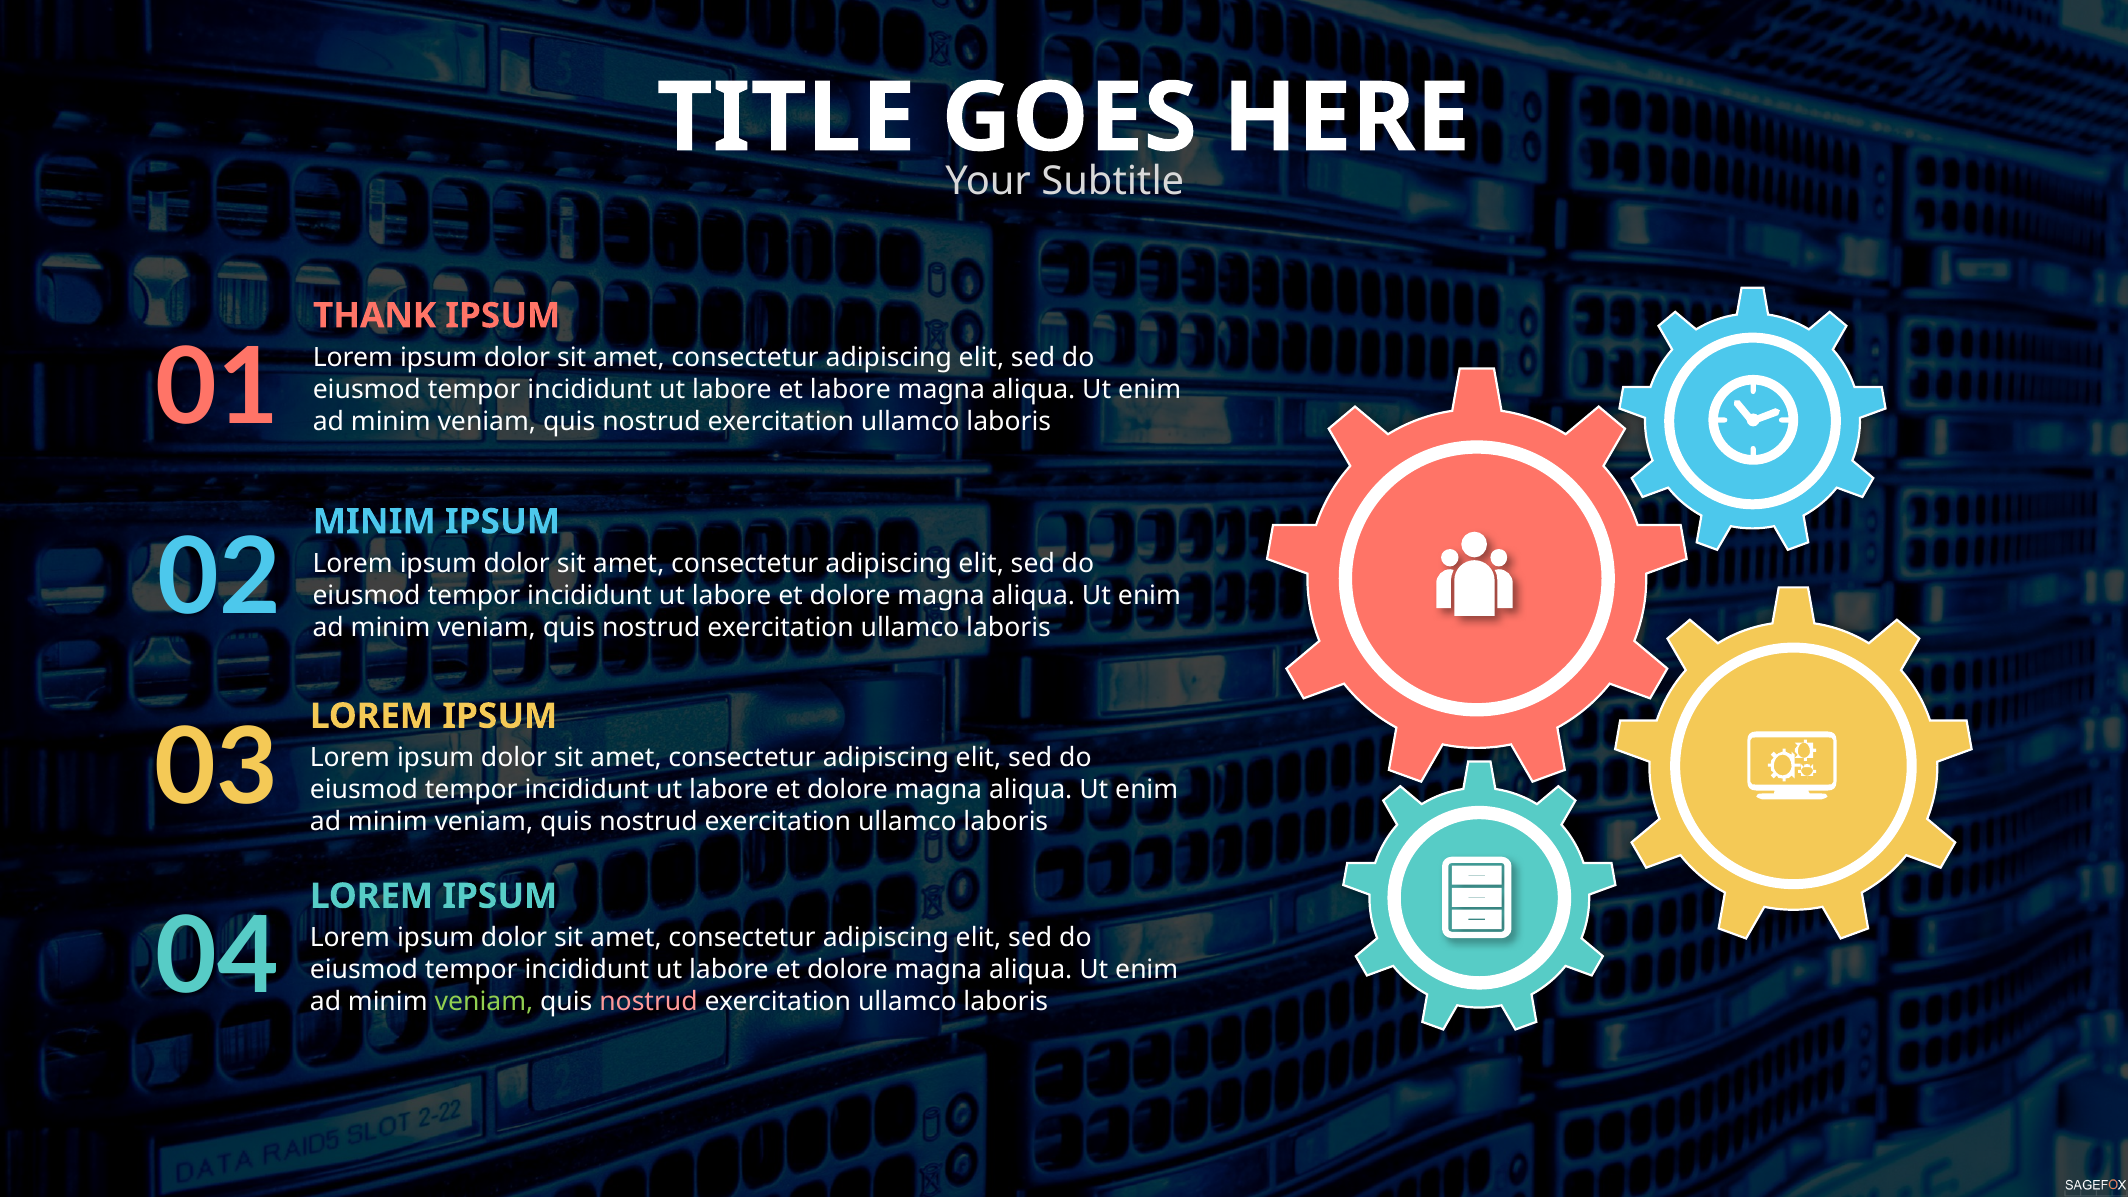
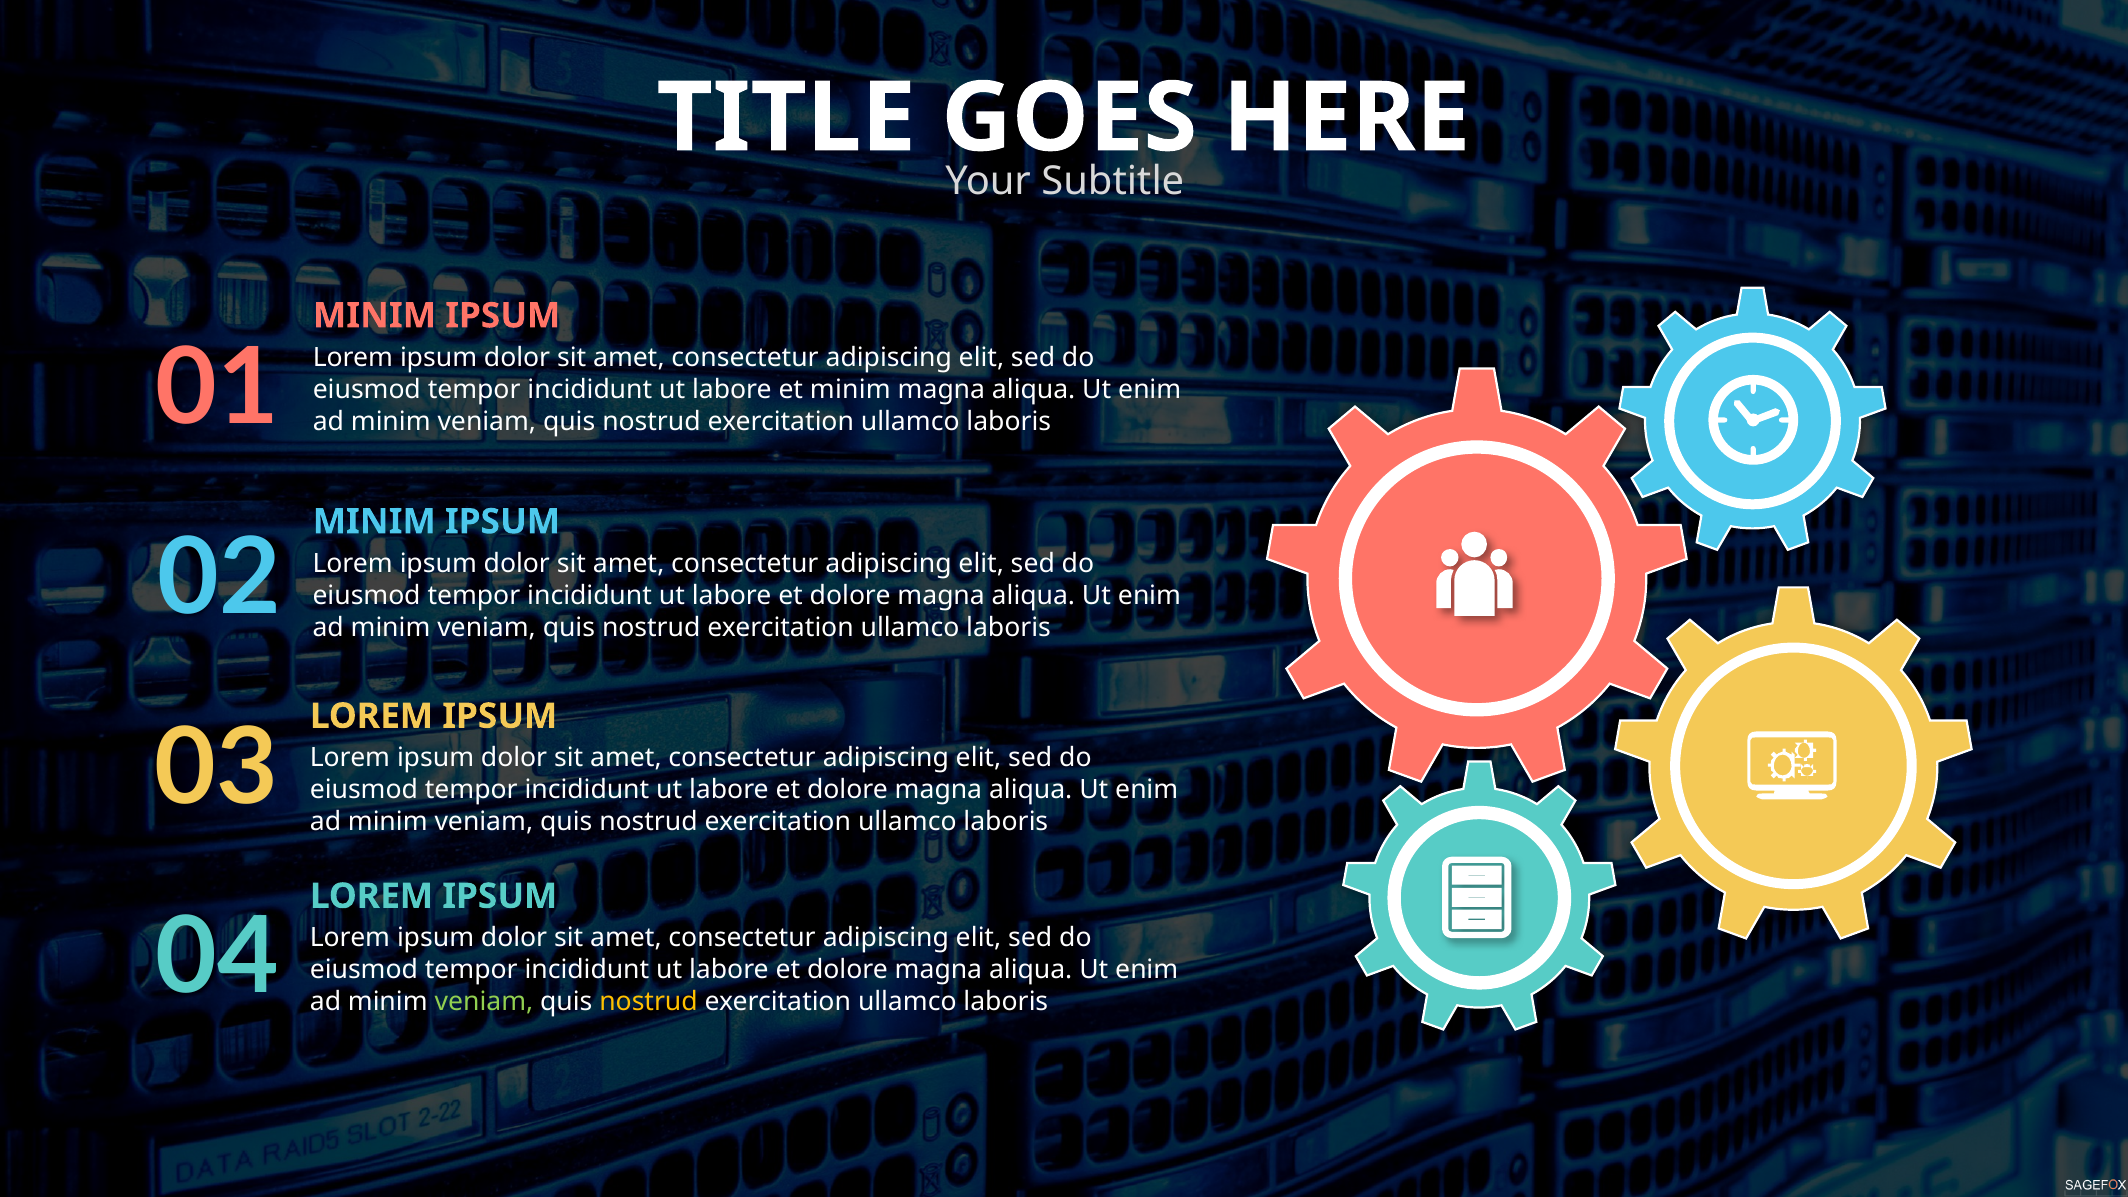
THANK: THANK -> MINIM (374, 316)
et labore: labore -> minim (850, 390)
nostrud colour: pink -> yellow (649, 1002)
